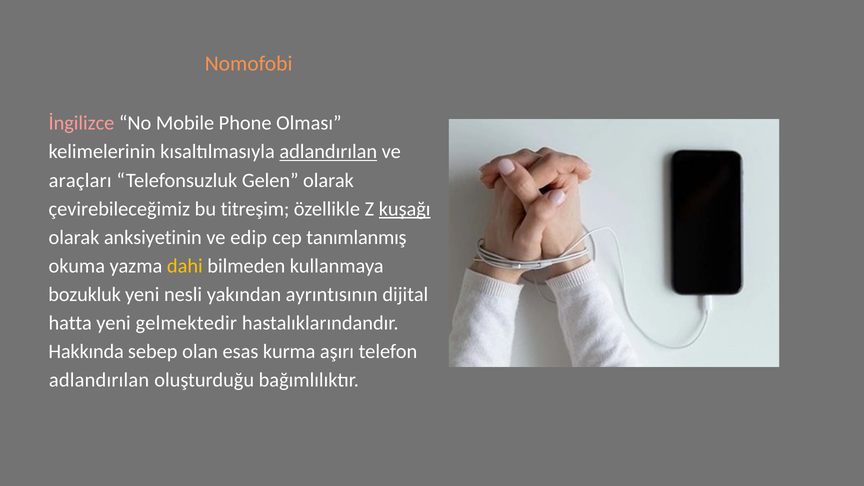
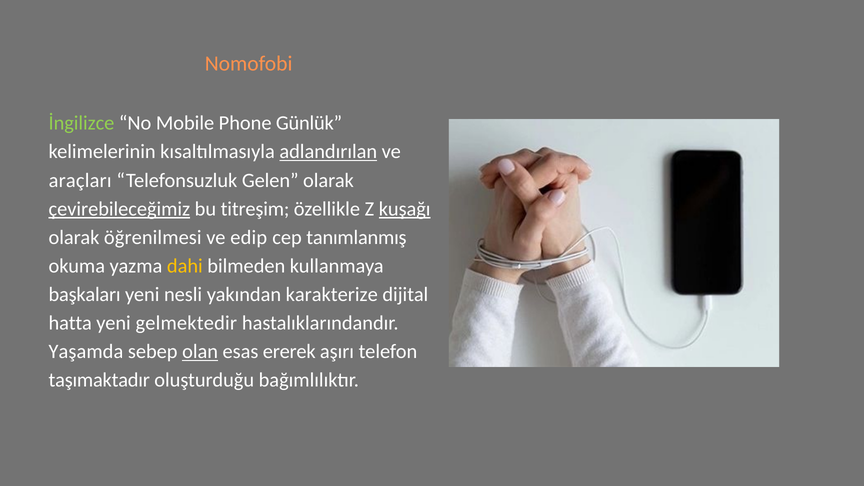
İngilizce colour: pink -> light green (81, 123)
Olması: Olması -> Günlük (309, 123)
çevirebileceğimiz underline: none -> present (119, 209)
anksiyetinin: anksiyetinin -> öğrenilmesi (153, 237)
bozukluk: bozukluk -> başkaları (85, 295)
ayrıntısının: ayrıntısının -> karakterize (332, 295)
Hakkında: Hakkında -> Yaşamda (86, 352)
olan underline: none -> present (200, 352)
kurma: kurma -> ererek (289, 352)
adlandırılan: adlandırılan -> taşımaktadır (99, 380)
